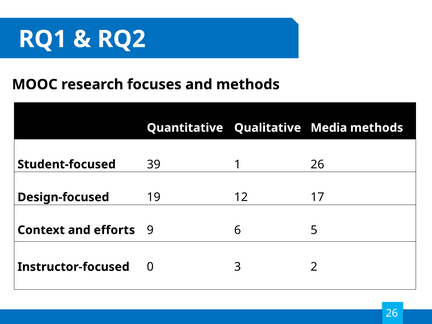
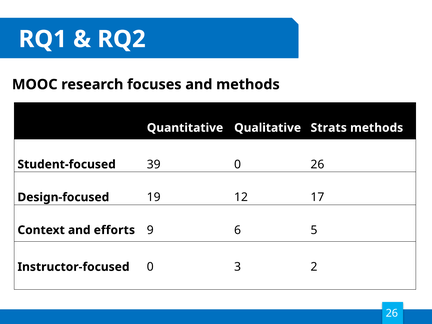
Media: Media -> Strats (329, 128)
39 1: 1 -> 0 (238, 164)
